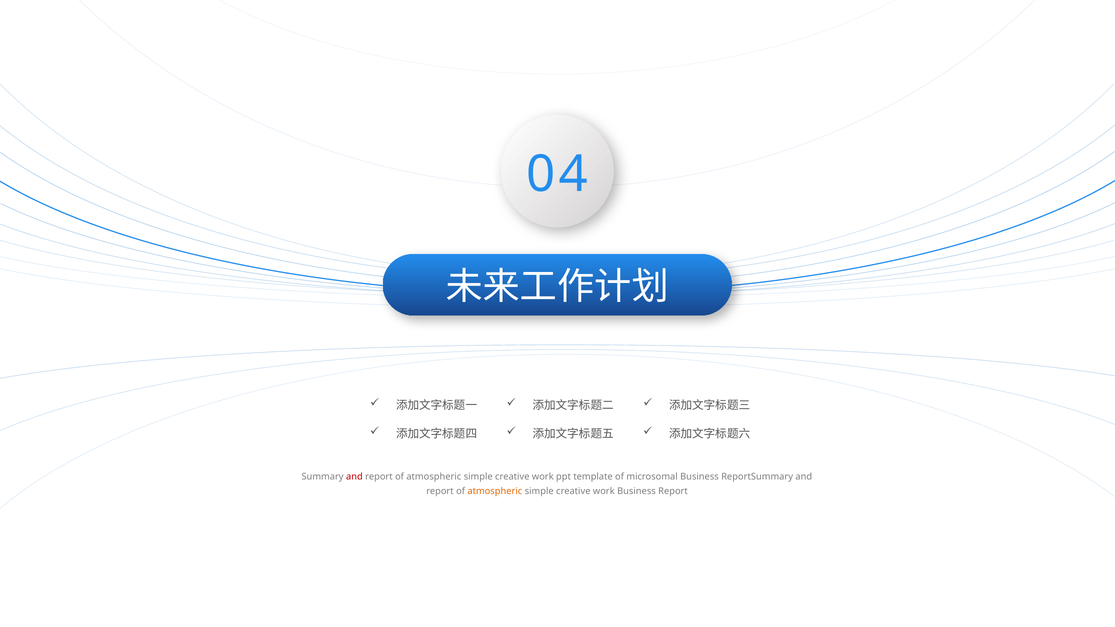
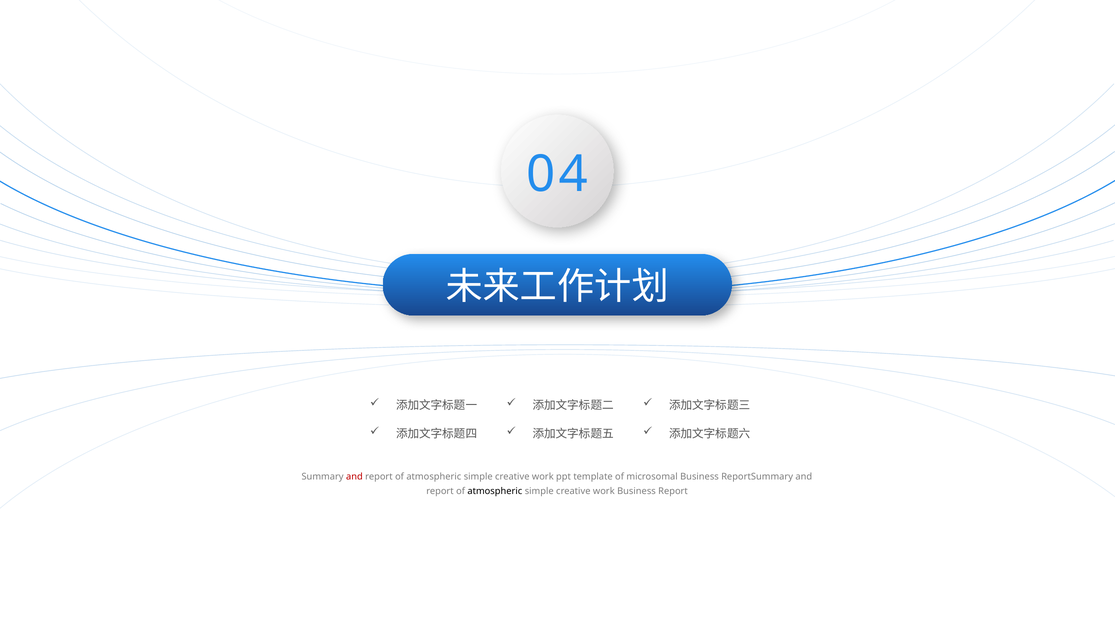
atmospheric colour: orange -> black (495, 491)
